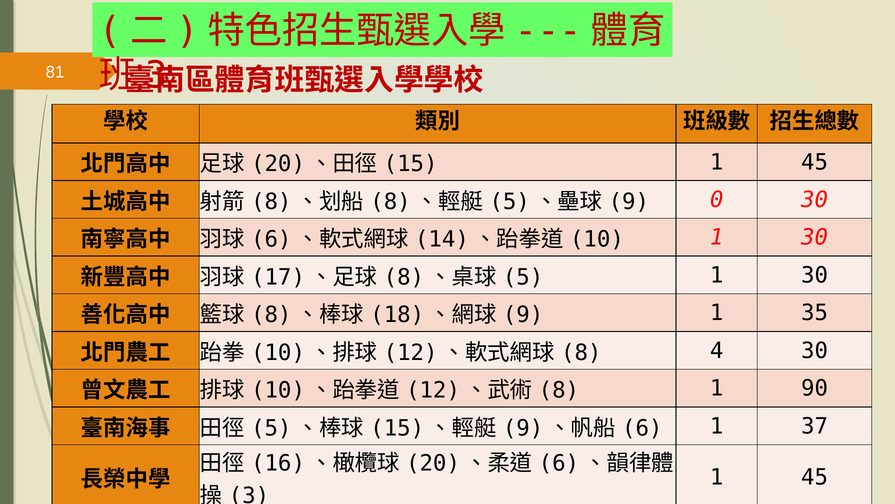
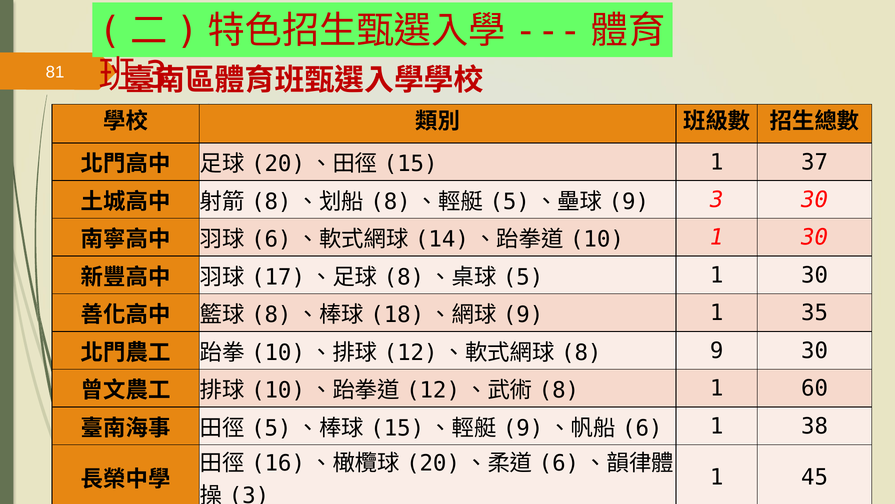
45: 45 -> 37 (815, 162)
0: 0 -> 3 (717, 200)
4: 4 -> 9 (717, 350)
90: 90 -> 60 (815, 388)
37: 37 -> 38 (815, 426)
